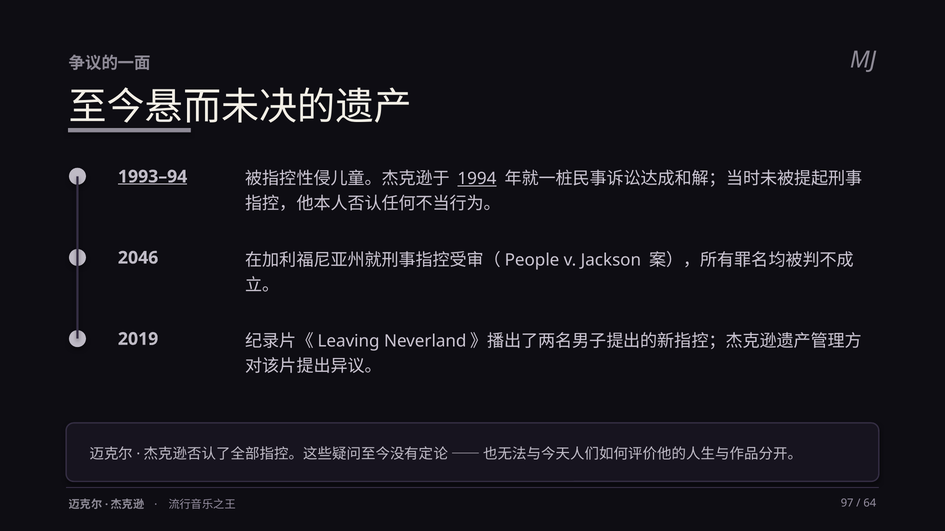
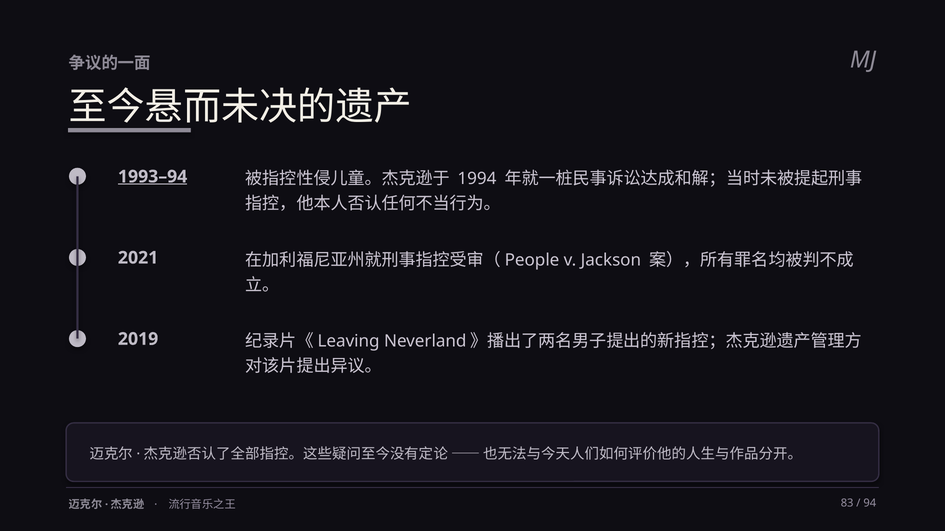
1994 underline: present -> none (477, 179)
2046: 2046 -> 2021 (138, 258)
97: 97 -> 83 (847, 503)
64: 64 -> 94 (870, 503)
